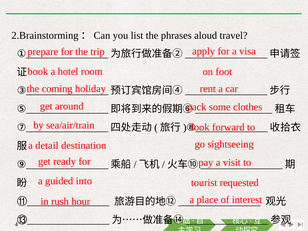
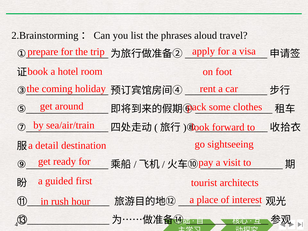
into: into -> first (84, 181)
requested: requested -> architects (239, 183)
